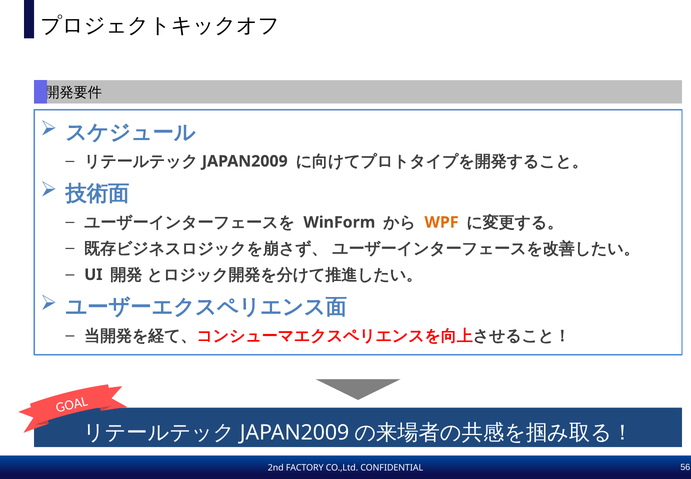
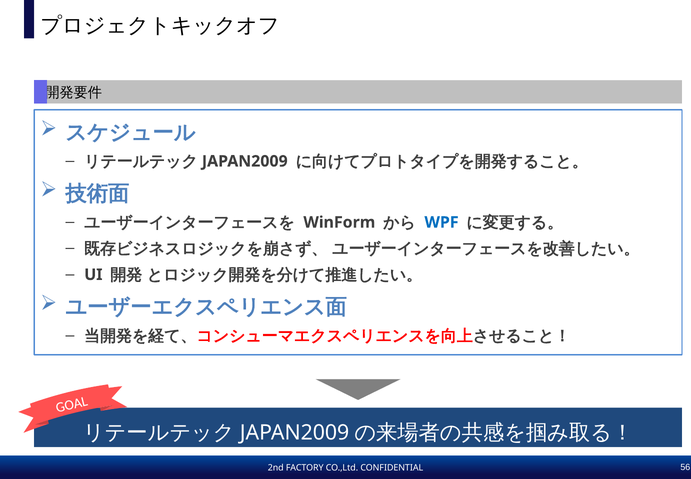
WPF colour: orange -> blue (442, 222)
